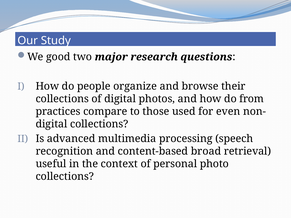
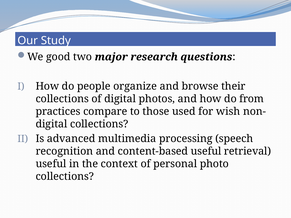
even: even -> wish (228, 112)
content-based broad: broad -> useful (206, 151)
